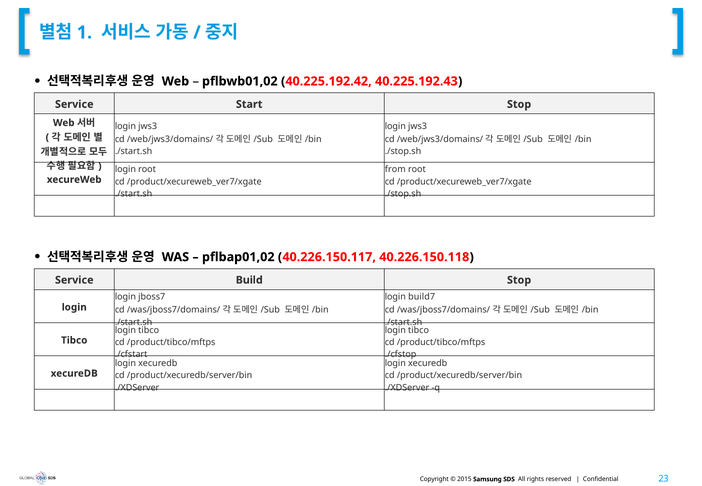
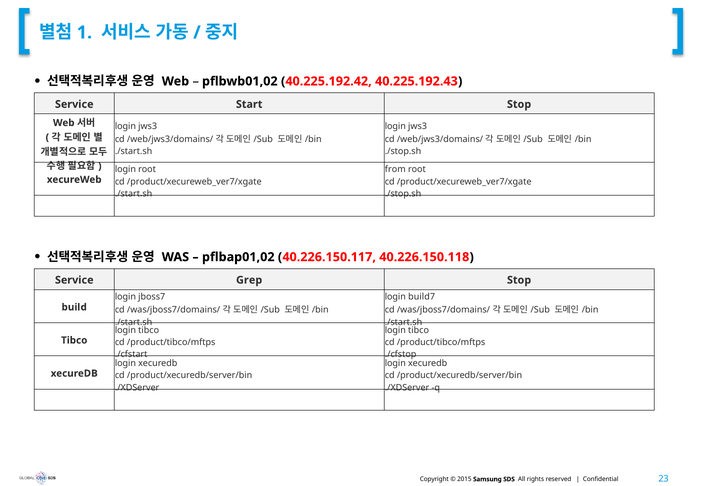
Build: Build -> Grep (249, 280)
login: login -> build (74, 307)
